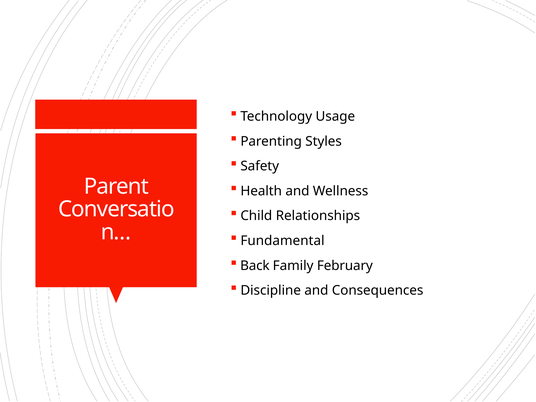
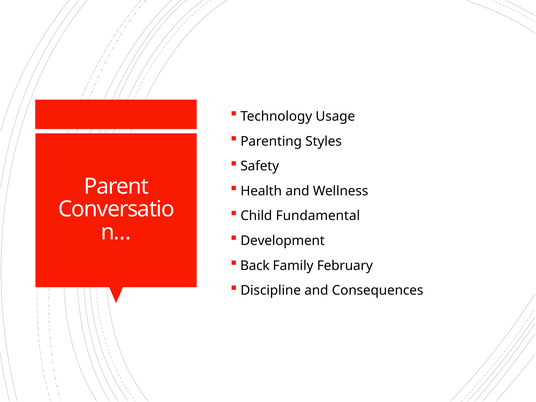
Relationships: Relationships -> Fundamental (318, 216)
Fundamental: Fundamental -> Development (283, 241)
